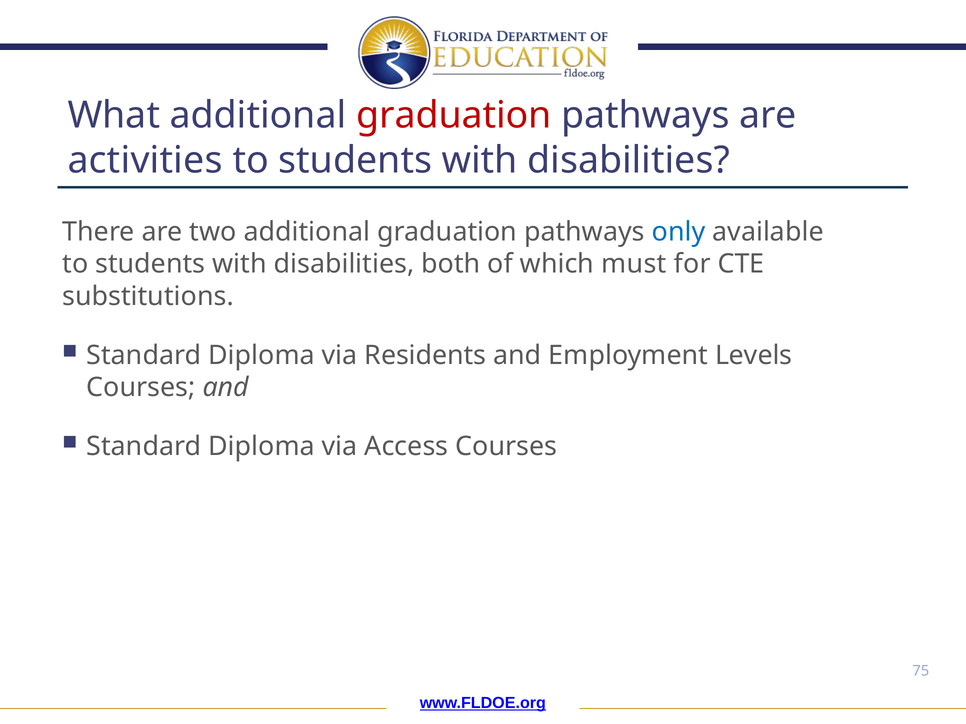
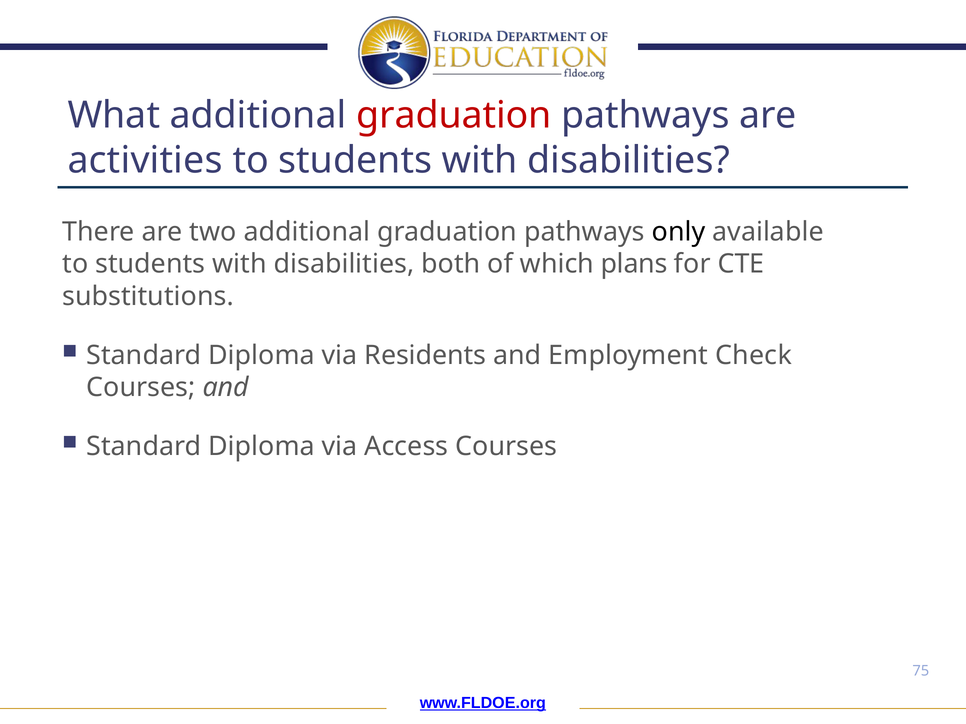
only colour: blue -> black (679, 232)
must: must -> plans (634, 264)
Levels: Levels -> Check (753, 356)
